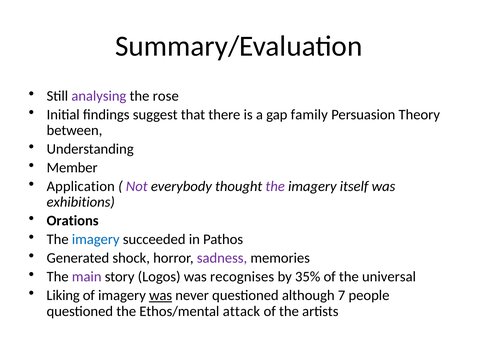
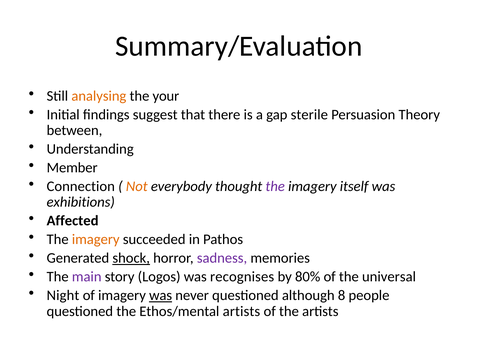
analysing colour: purple -> orange (99, 96)
rose: rose -> your (166, 96)
family: family -> sterile (309, 114)
Application: Application -> Connection (81, 186)
Not colour: purple -> orange (137, 186)
Orations: Orations -> Affected (73, 221)
imagery colour: blue -> orange (96, 239)
shock underline: none -> present (131, 258)
35%: 35% -> 80% (308, 276)
Liking: Liking -> Night (63, 295)
7: 7 -> 8 (342, 295)
Ethos/mental attack: attack -> artists (241, 311)
